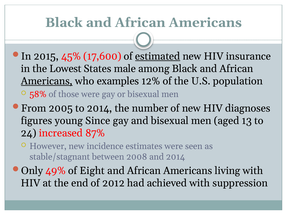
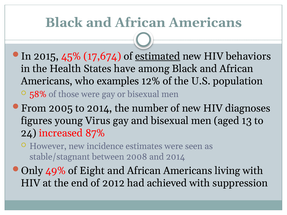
17,600: 17,600 -> 17,674 (102, 56)
insurance: insurance -> behaviors (248, 56)
Lowest: Lowest -> Health (65, 69)
male: male -> have (125, 69)
Americans underline: present -> none (47, 81)
Since: Since -> Virus (98, 121)
